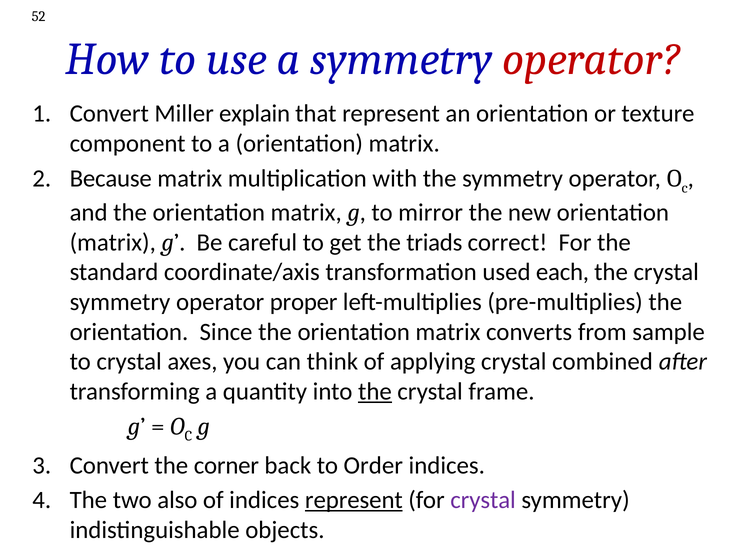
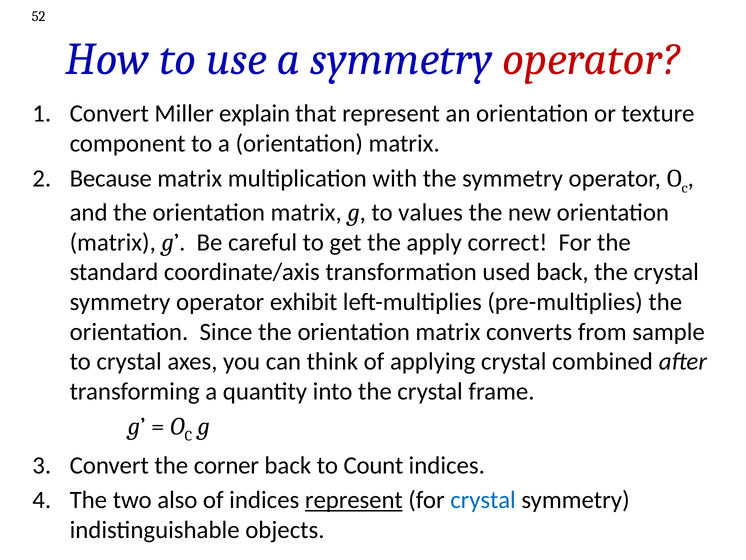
mirror: mirror -> values (431, 212)
triads: triads -> apply (434, 242)
used each: each -> back (562, 272)
proper: proper -> exhibit (304, 302)
the underline: present -> none (375, 391)
Order: Order -> Count (373, 465)
crystal colour: purple -> blue (483, 500)
